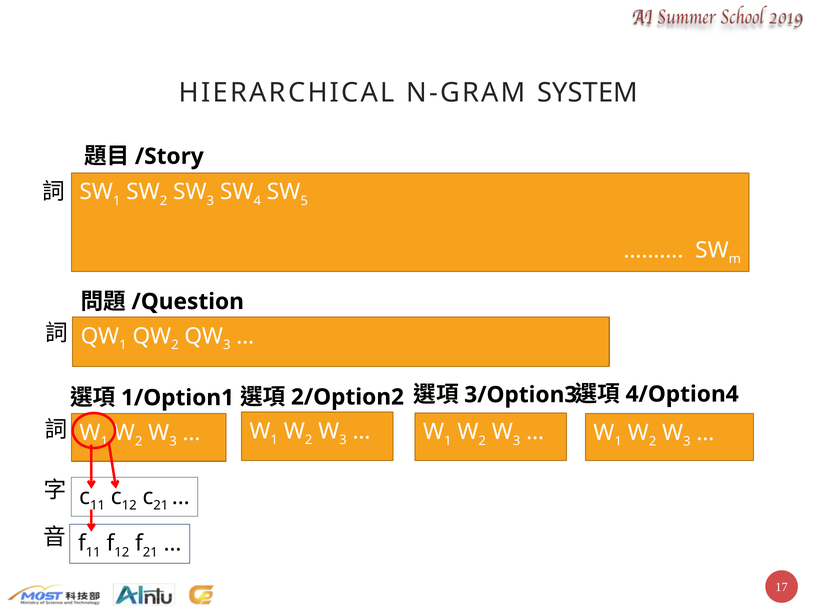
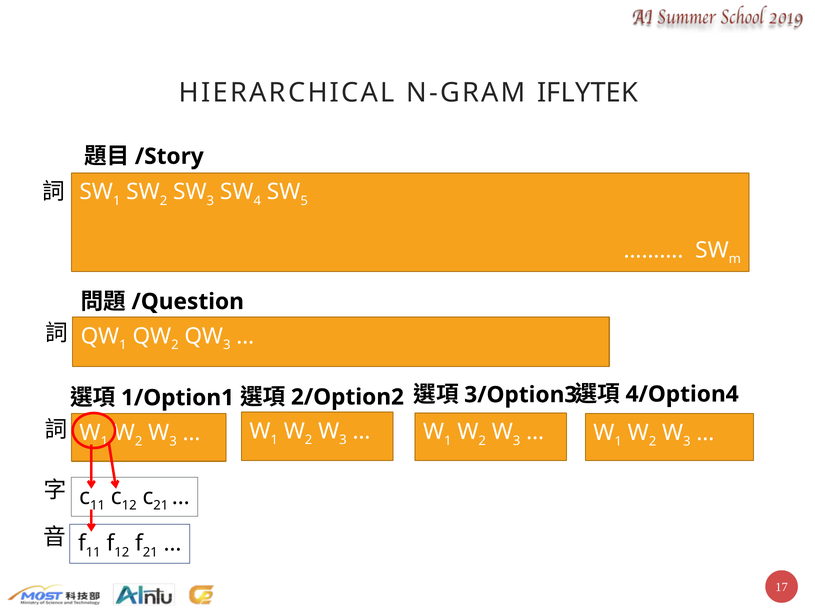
SYSTEM: SYSTEM -> IFLYTEK (588, 93)
